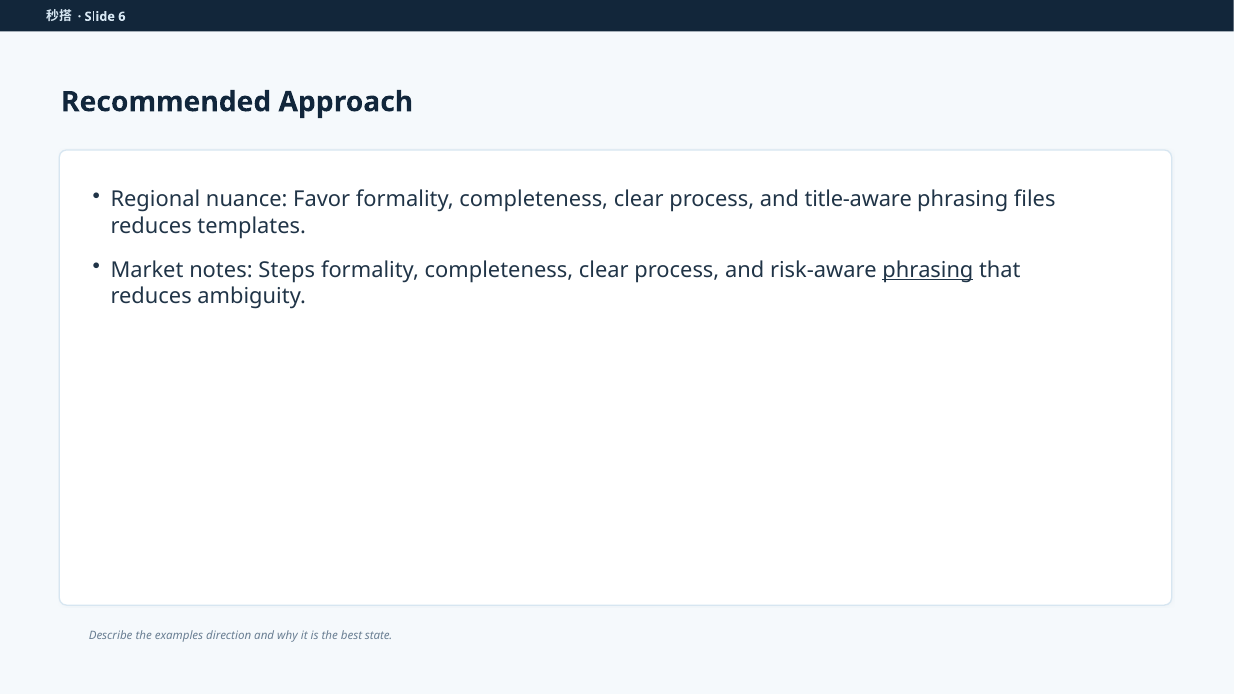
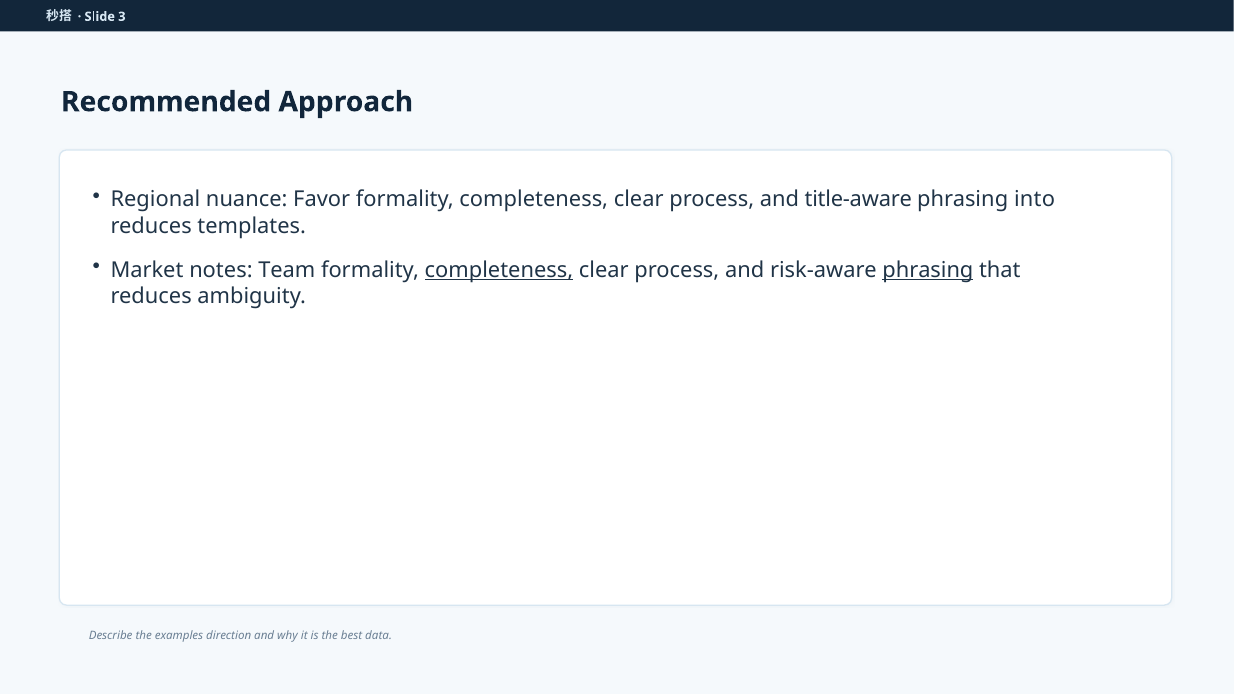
6: 6 -> 3 (122, 17)
files: files -> into (1035, 200)
Steps: Steps -> Team (287, 270)
completeness underline: none -> present (499, 270)
state: state -> data (379, 636)
